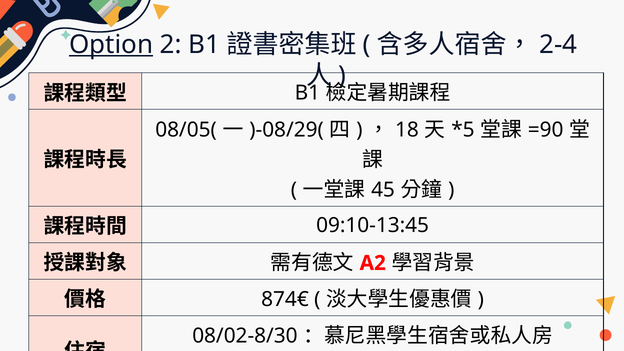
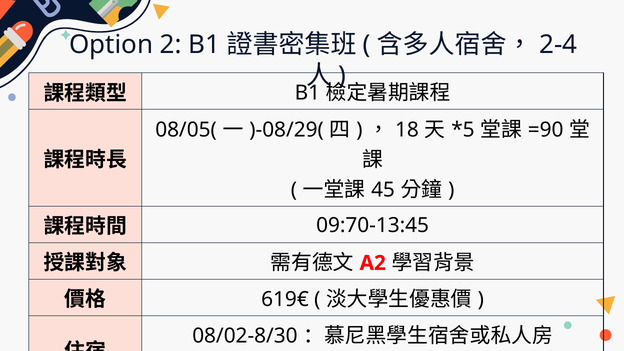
Option underline: present -> none (111, 44)
09:10-13:45: 09:10-13:45 -> 09:70-13:45 (373, 226)
874€: 874€ -> 619€ (285, 300)
